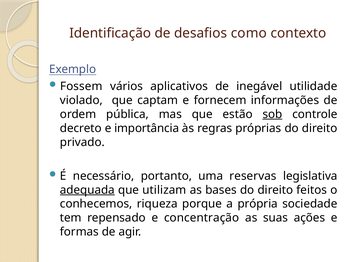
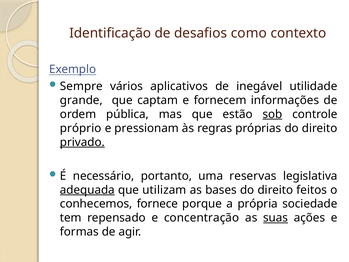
Fossem: Fossem -> Sempre (81, 86)
violado: violado -> grande (81, 100)
decreto: decreto -> próprio (81, 128)
importância: importância -> pressionam (147, 128)
privado underline: none -> present (82, 142)
riqueza: riqueza -> fornece (157, 204)
suas underline: none -> present (276, 218)
